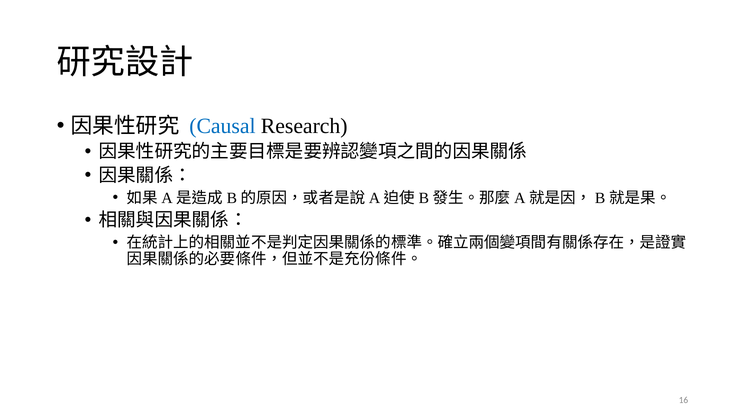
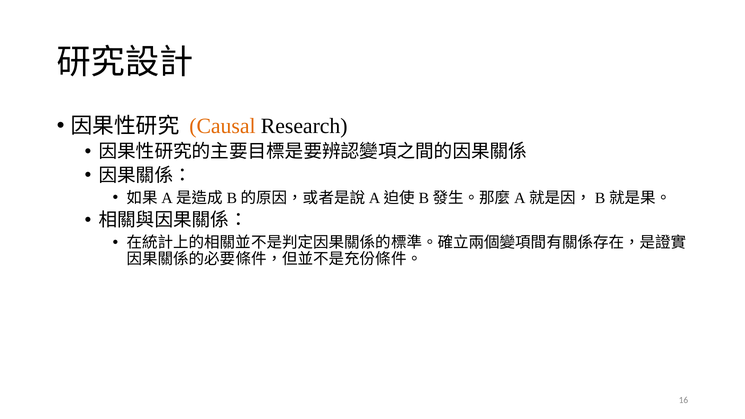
Causal colour: blue -> orange (222, 126)
